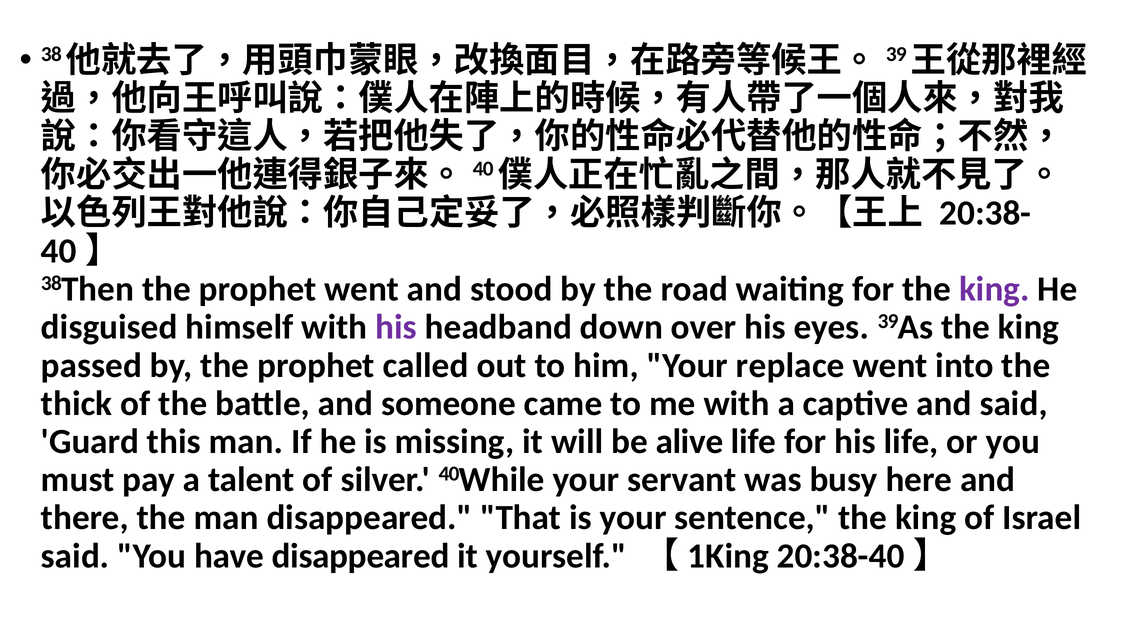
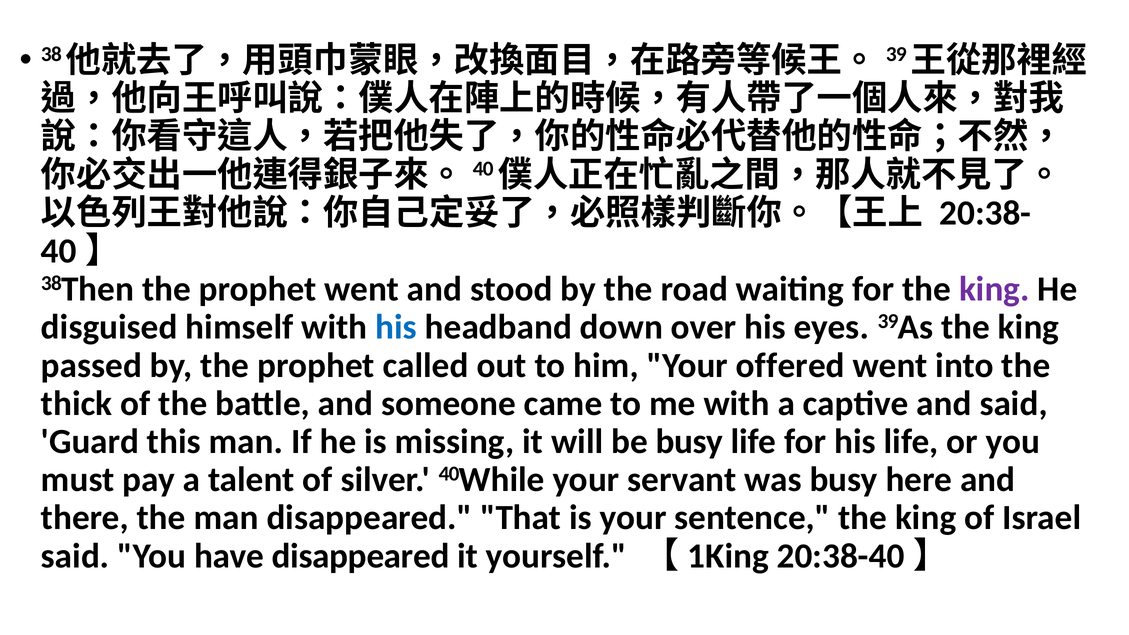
his colour: purple -> blue (396, 327)
replace: replace -> offered (790, 365)
be alive: alive -> busy (689, 442)
